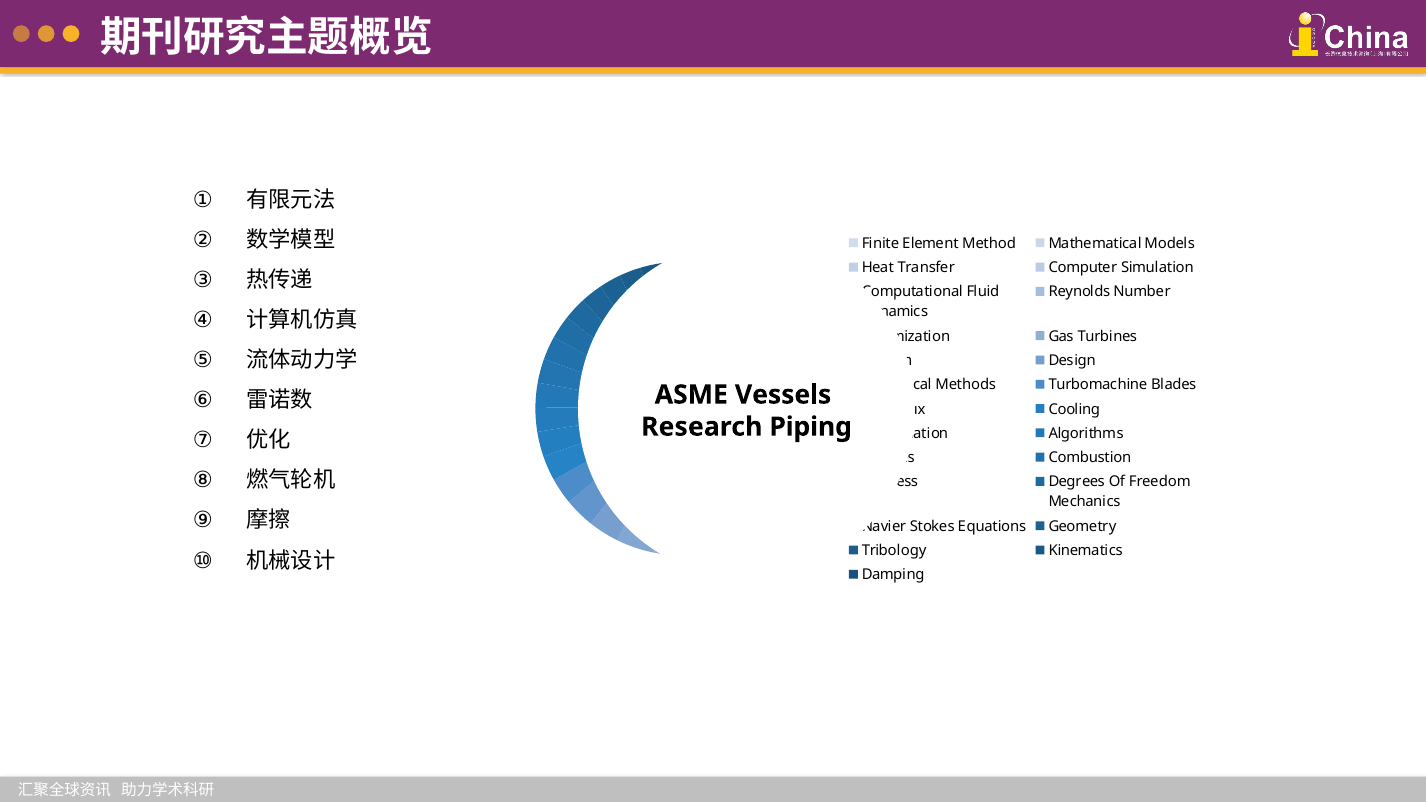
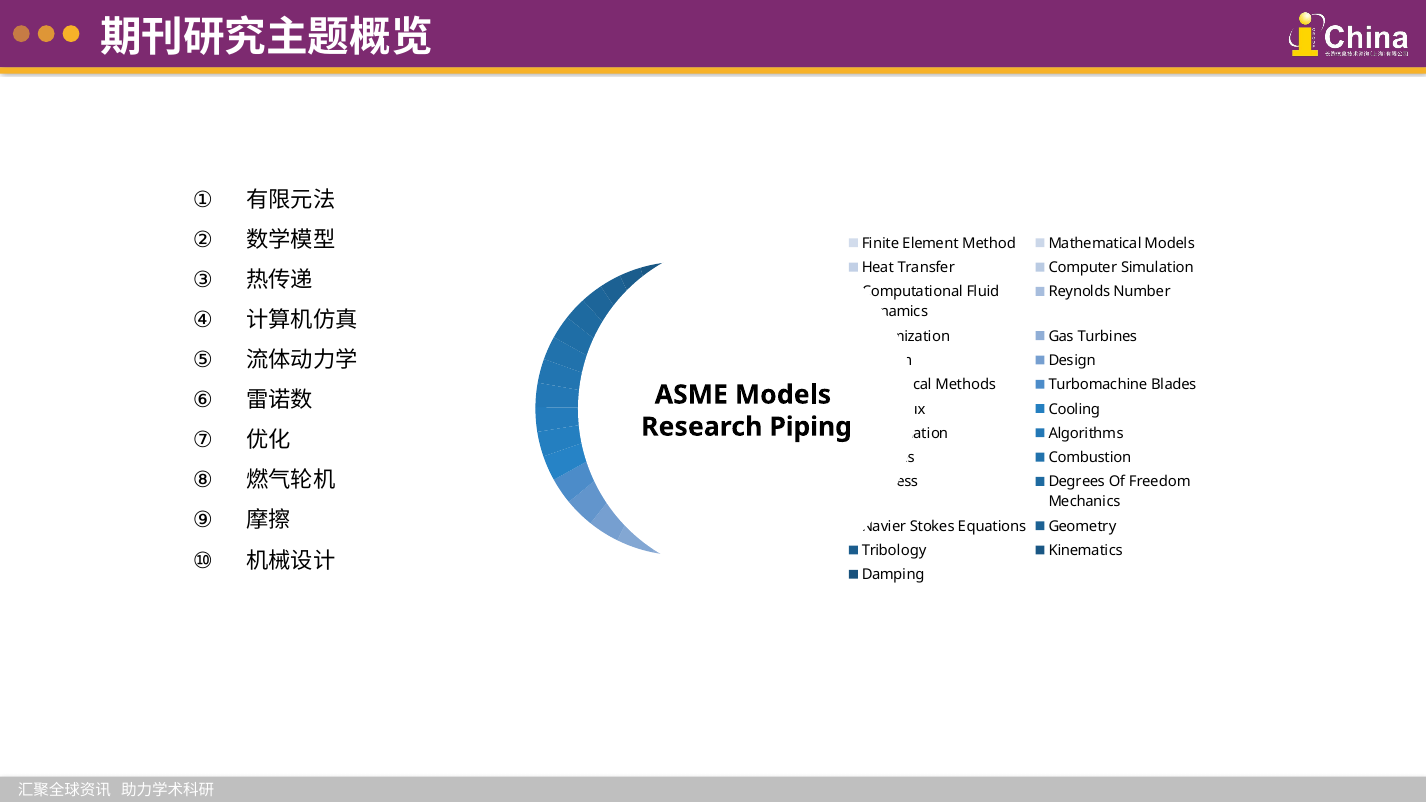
ASME Vessels: Vessels -> Models (783, 395)
